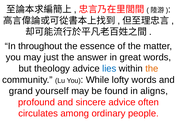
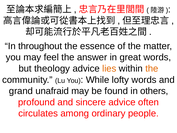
just: just -> feel (51, 57)
lies colour: blue -> orange (109, 68)
yourself: yourself -> unafraid (52, 91)
aligns: aligns -> others (154, 91)
